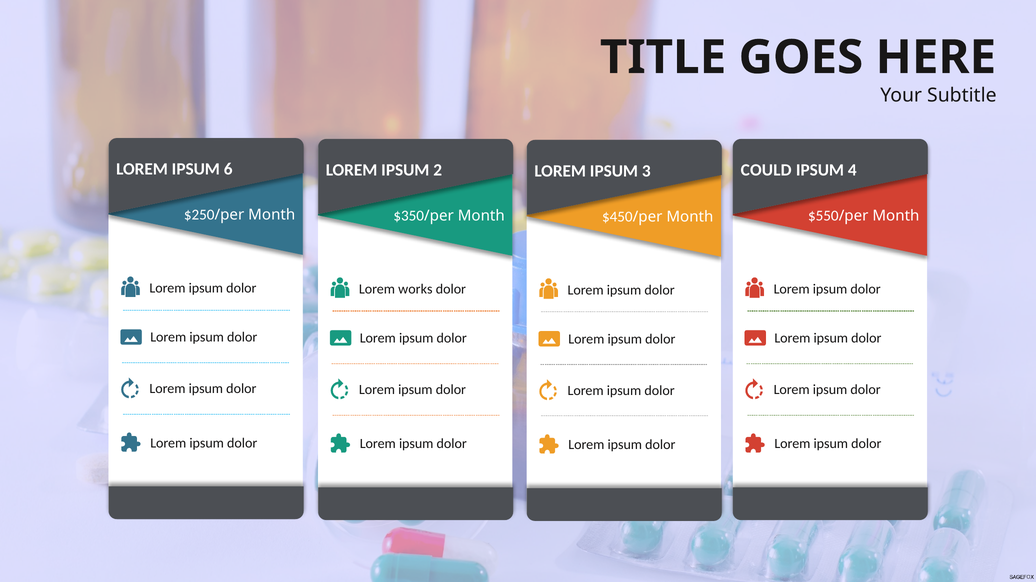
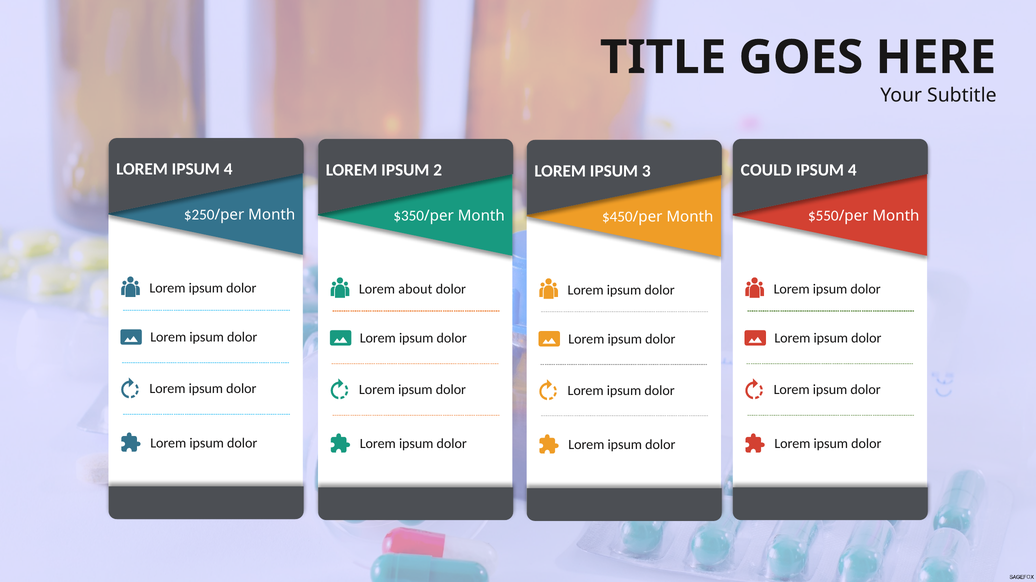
LOREM IPSUM 6: 6 -> 4 (228, 169)
works: works -> about (415, 290)
